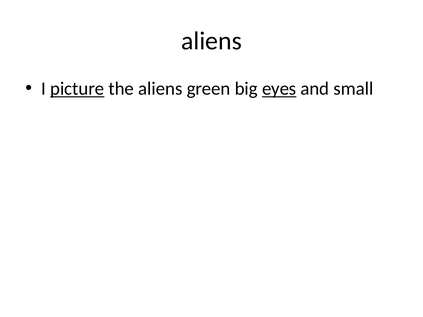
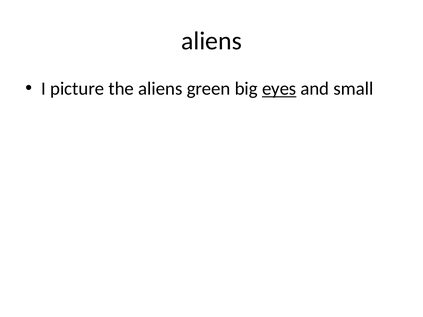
picture underline: present -> none (77, 89)
